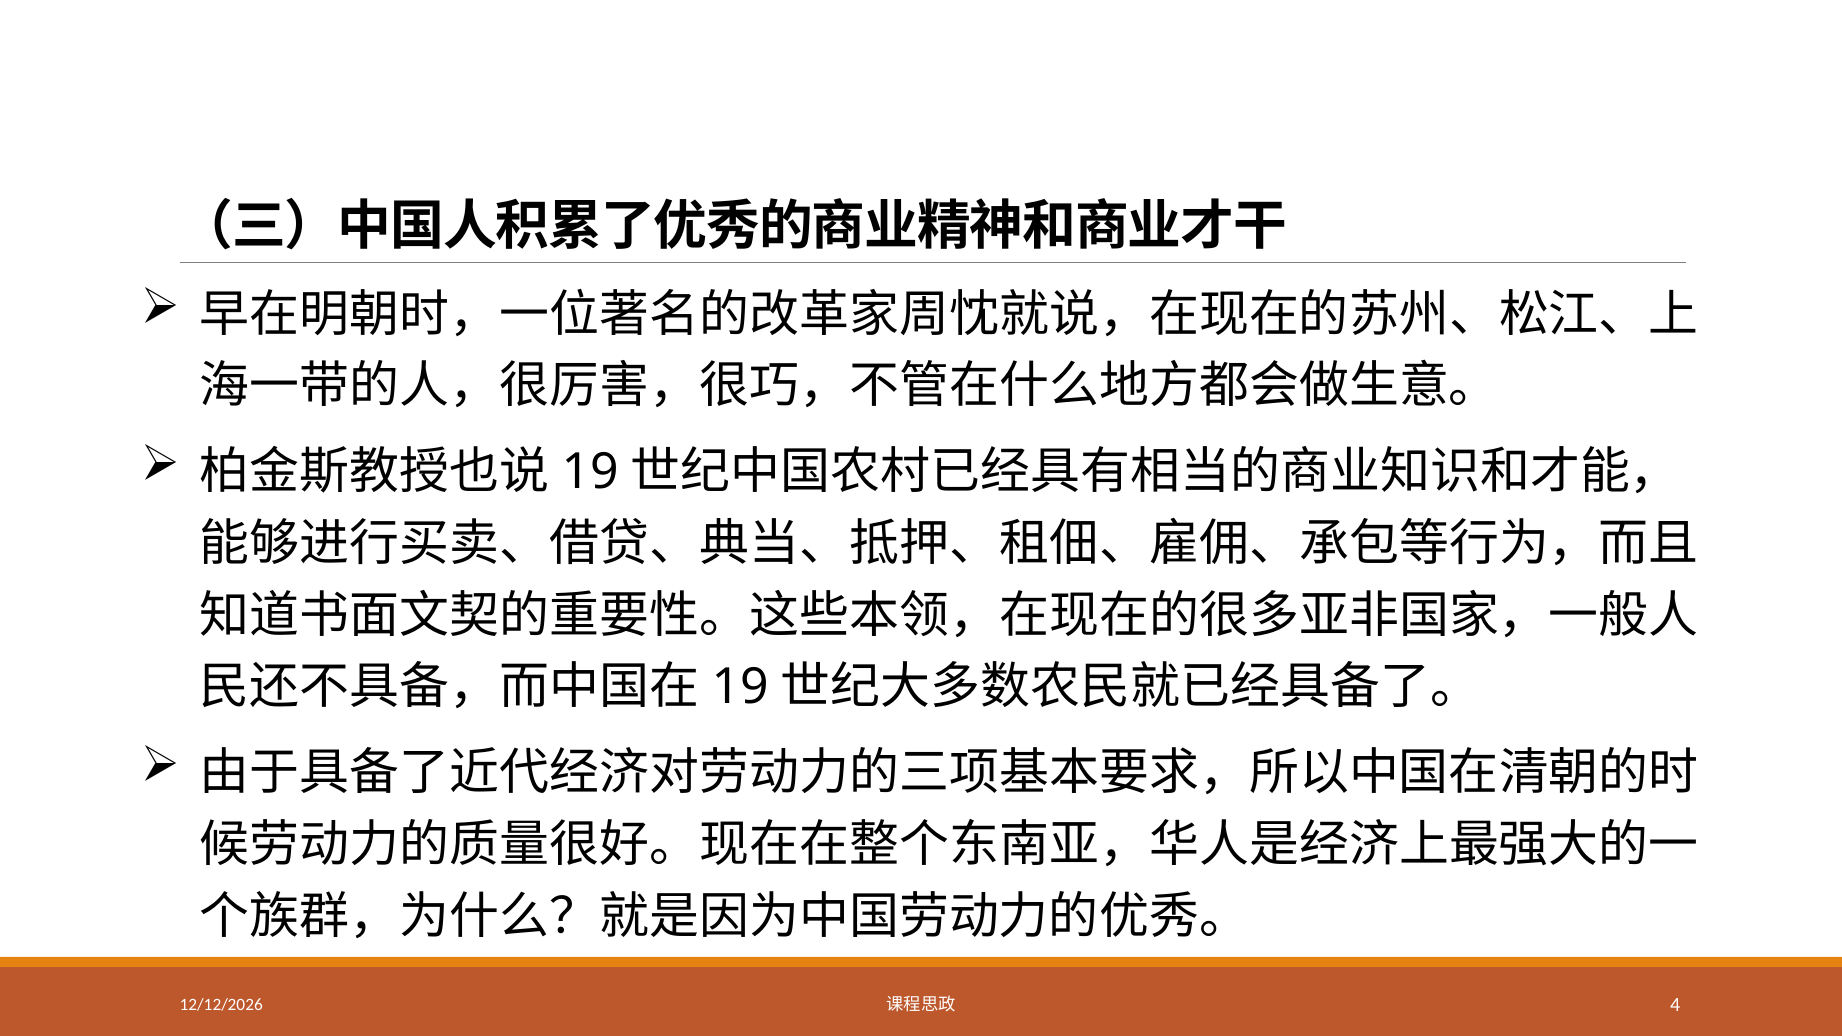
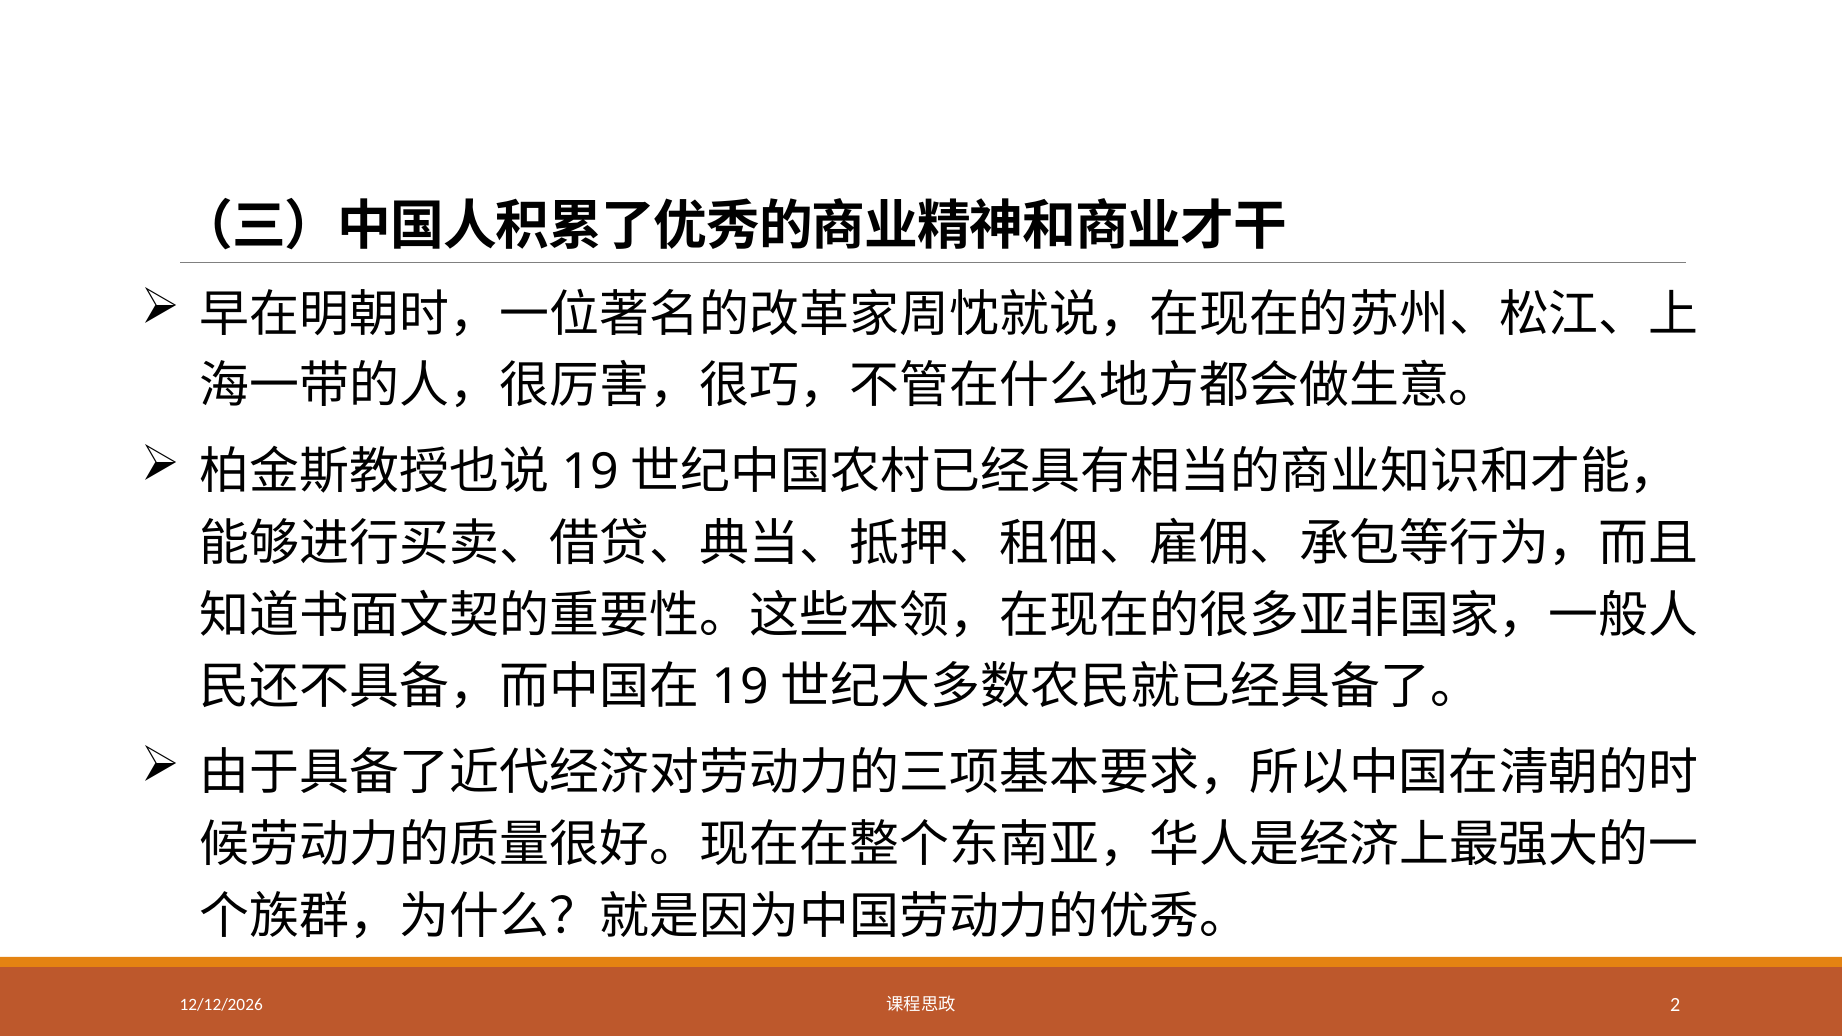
4: 4 -> 2 (1675, 1005)
